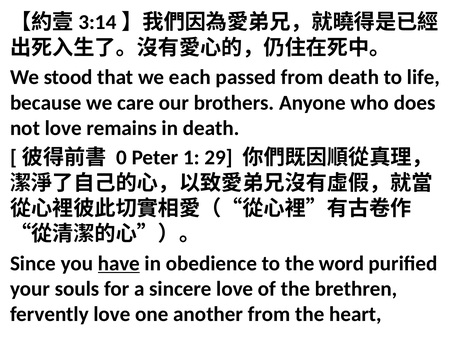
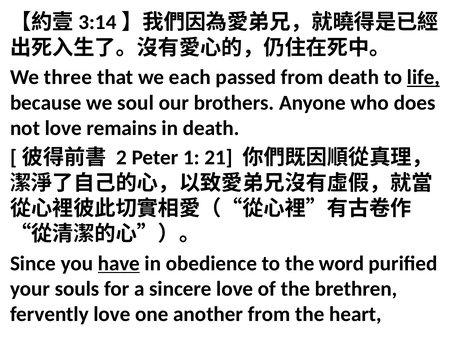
stood: stood -> three (68, 77)
life underline: none -> present (423, 77)
care: care -> soul (136, 103)
0: 0 -> 2 (122, 158)
29: 29 -> 21 (218, 158)
